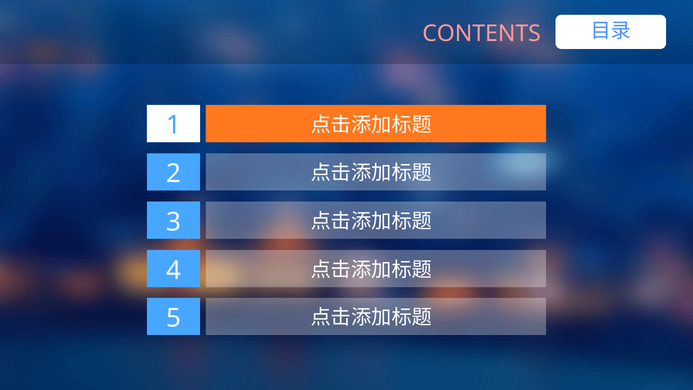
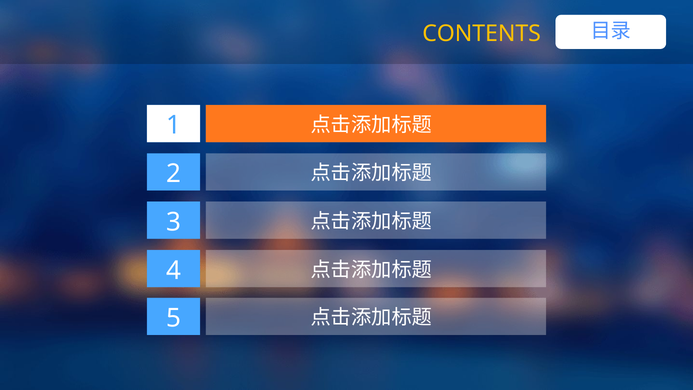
CONTENTS colour: pink -> yellow (482, 34)
